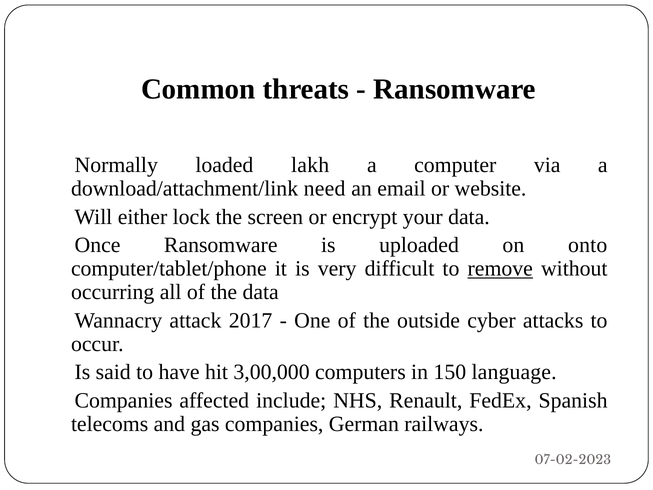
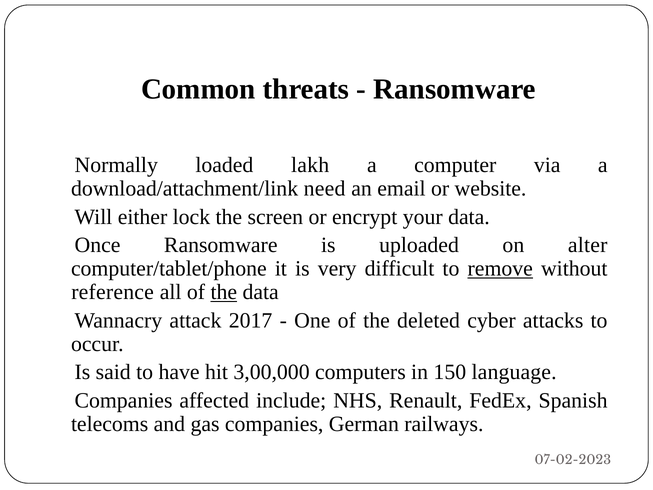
onto: onto -> alter (588, 245)
occurring: occurring -> reference (113, 292)
the underline: none -> present (224, 292)
outside: outside -> deleted (429, 320)
